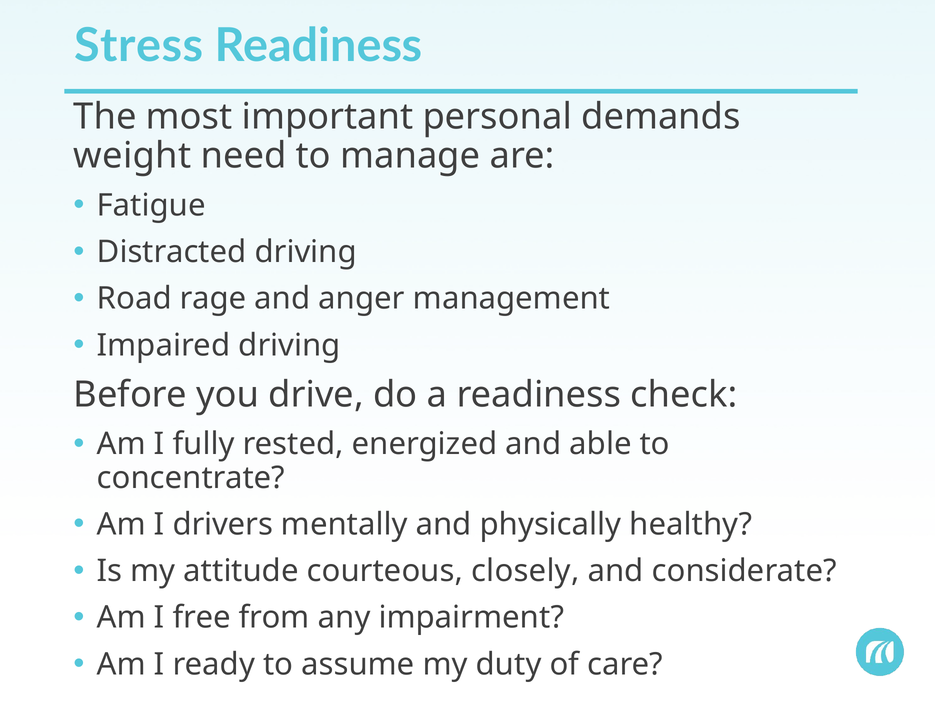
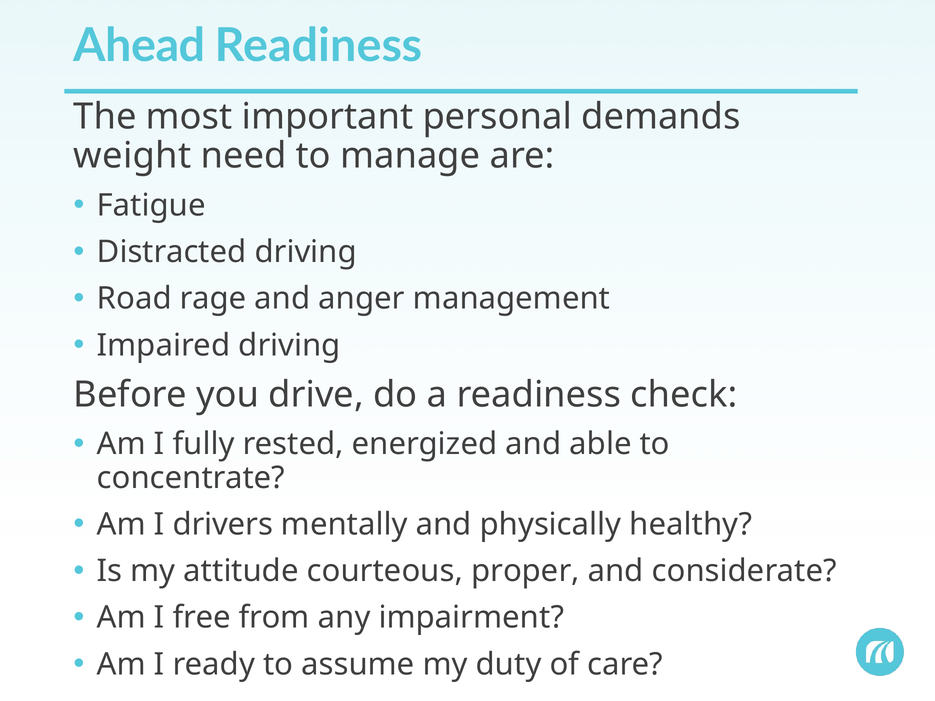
Stress: Stress -> Ahead (139, 46)
closely: closely -> proper (525, 571)
